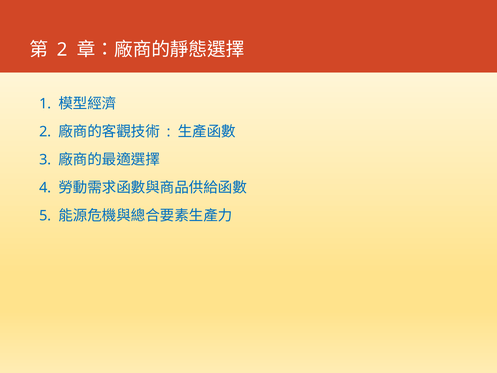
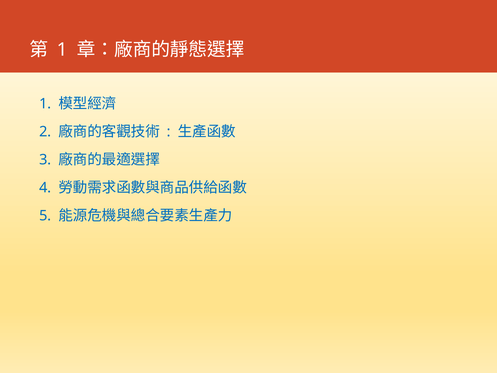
2: 2 -> 1 (62, 50)
